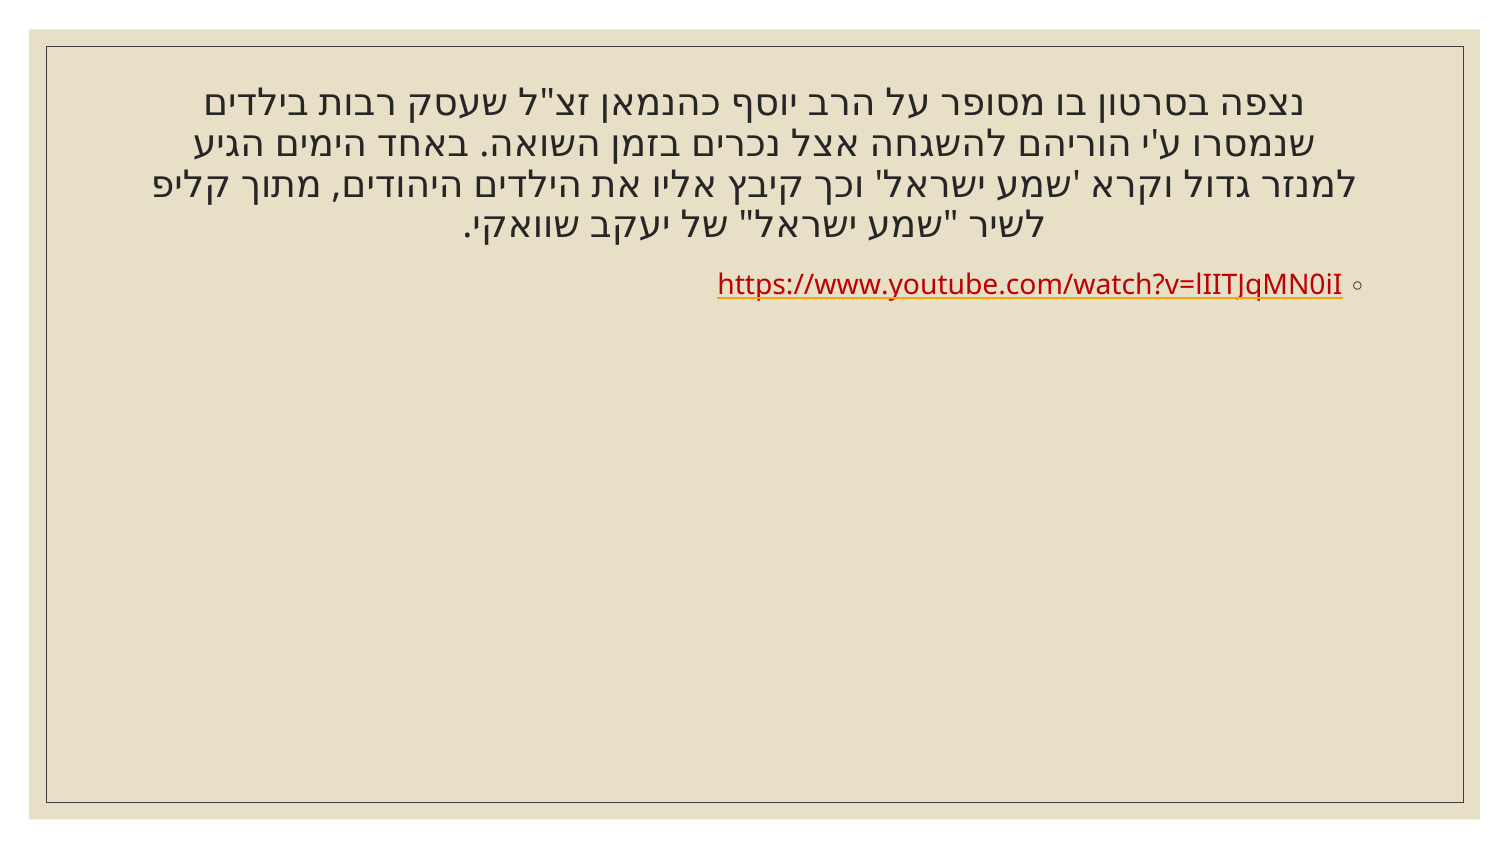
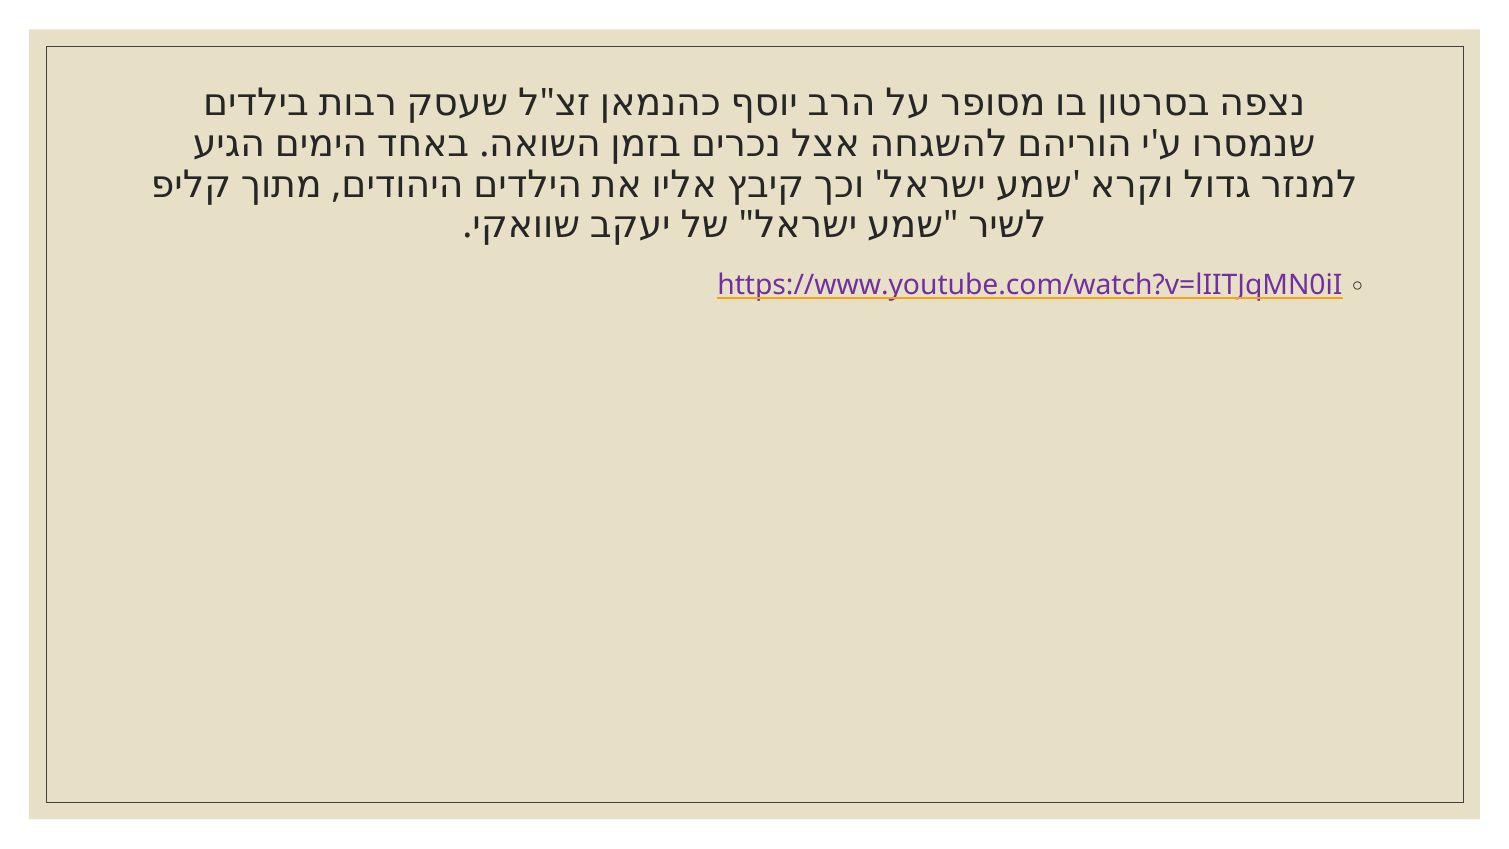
https://www.youtube.com/watch?v=lIITJqMN0iI colour: red -> purple (1030, 285)
